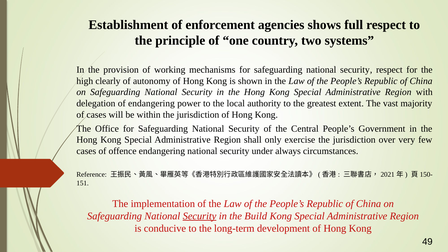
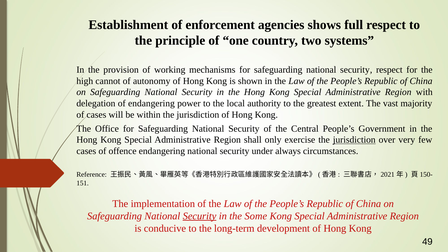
clearly: clearly -> cannot (108, 81)
jurisdiction underline: none -> present (354, 140)
Build: Build -> Some (256, 216)
